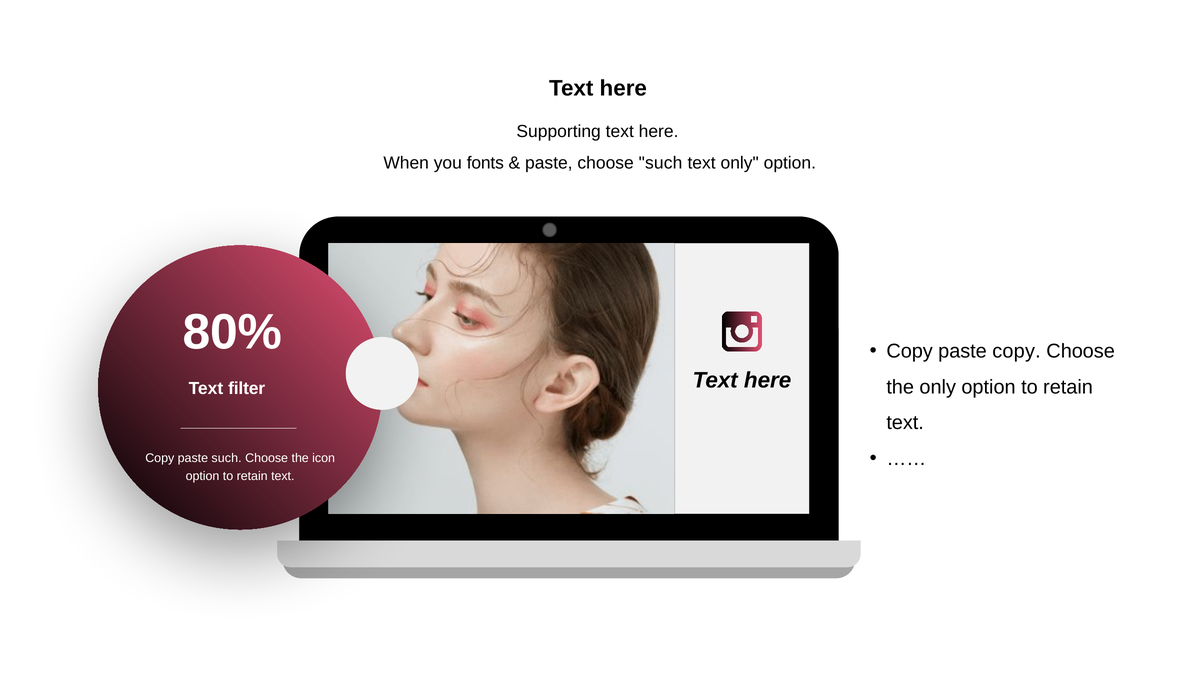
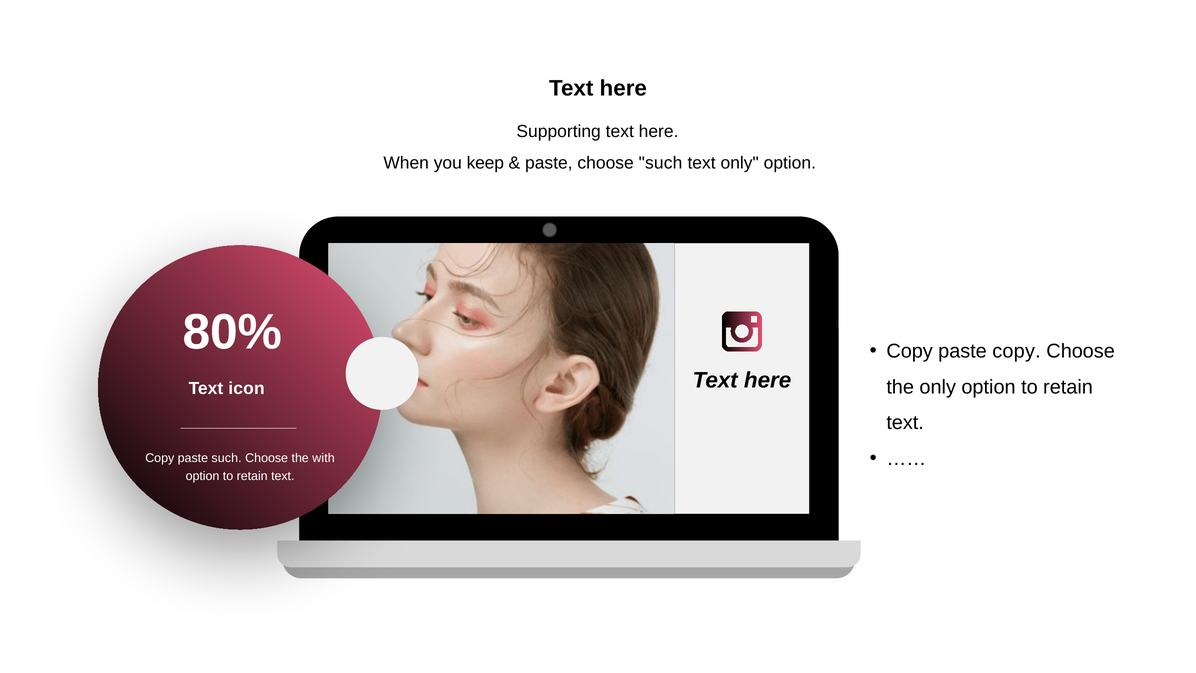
fonts: fonts -> keep (485, 163)
filter: filter -> icon (246, 388)
icon: icon -> with (324, 458)
